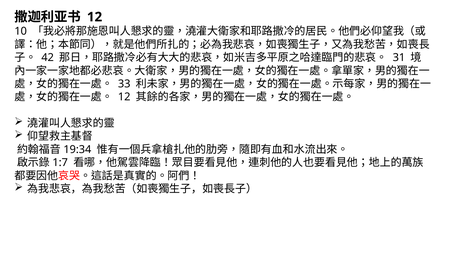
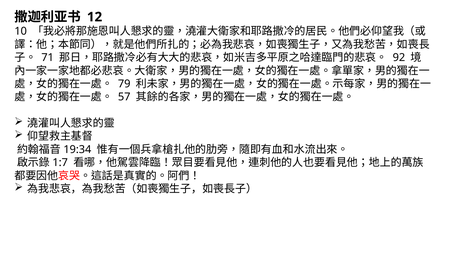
42: 42 -> 71 (48, 58)
31: 31 -> 92 (399, 58)
33: 33 -> 79 (124, 84)
12: 12 -> 57 (124, 97)
